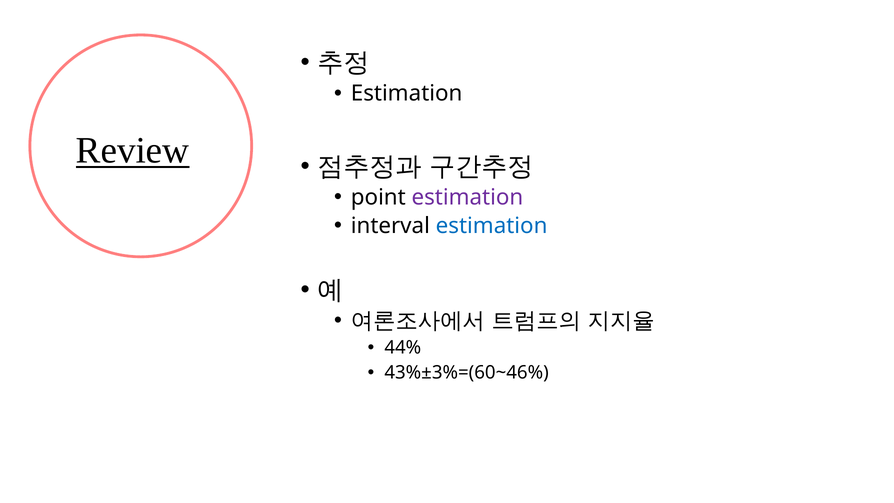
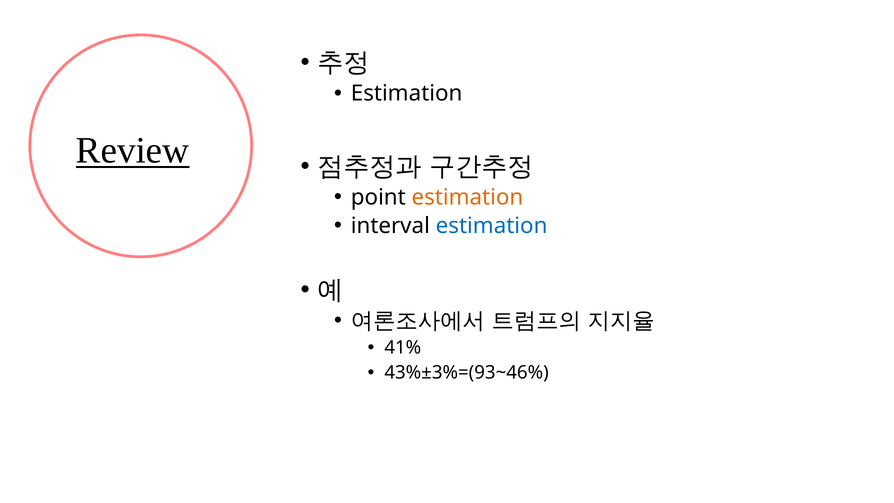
estimation colour: purple -> orange (467, 197)
44%: 44% -> 41% (403, 348)
43%±3%=(60~46%: 43%±3%=(60~46% -> 43%±3%=(93~46% (467, 373)
